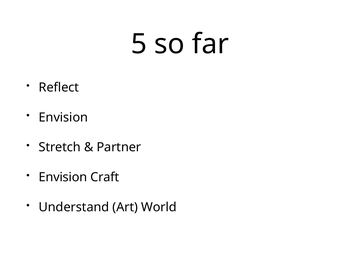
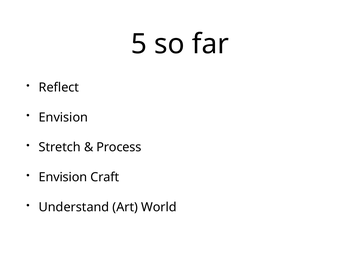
Partner: Partner -> Process (119, 147)
